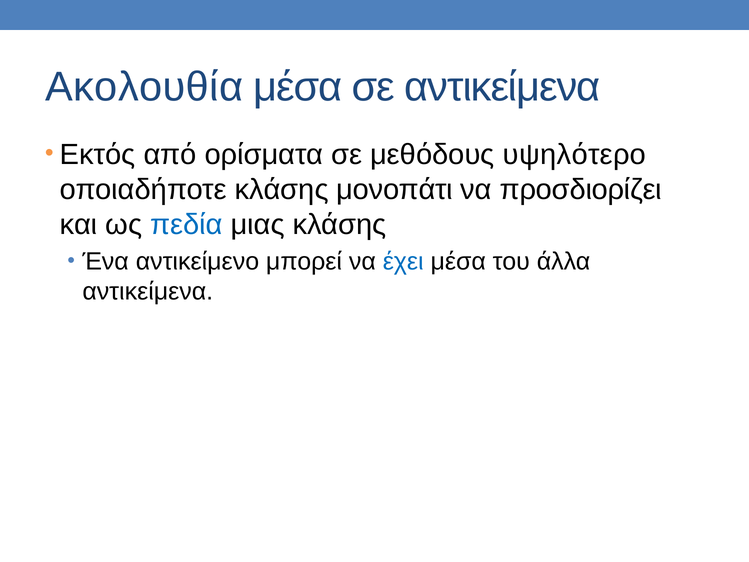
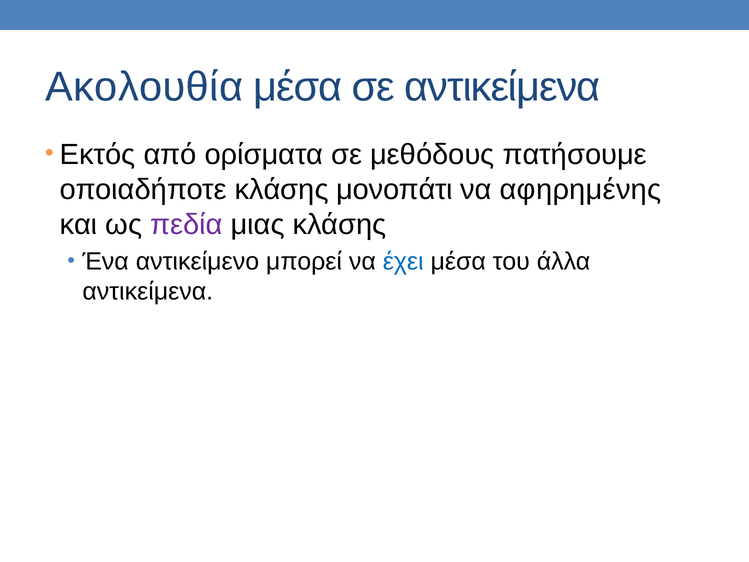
υψηλότερο: υψηλότερο -> πατήσουμε (575, 154)
προσδιορίζει: προσδιορίζει -> αφηρημένης (581, 189)
πεδία colour: blue -> purple (186, 224)
